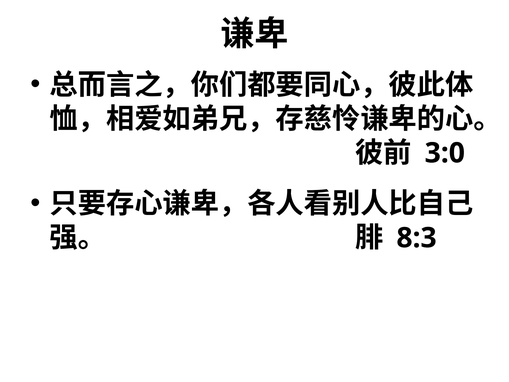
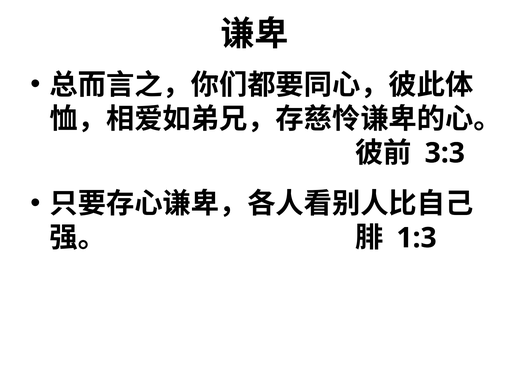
3:0: 3:0 -> 3:3 (445, 153)
8:3: 8:3 -> 1:3 (417, 238)
